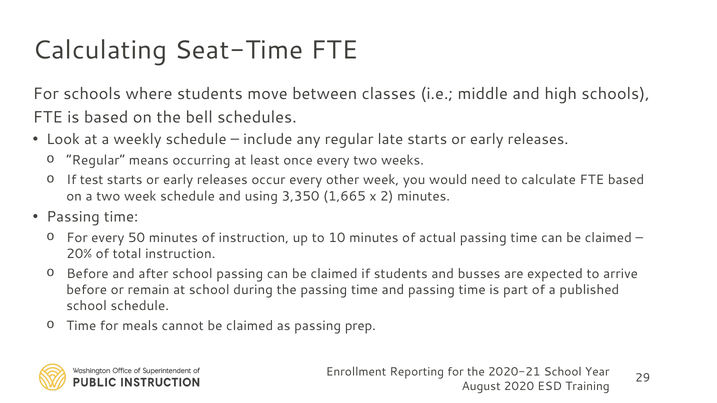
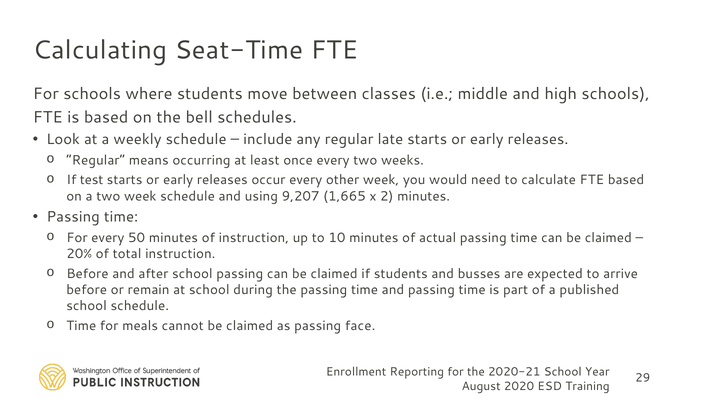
3,350: 3,350 -> 9,207 (301, 196)
prep: prep -> face (360, 326)
